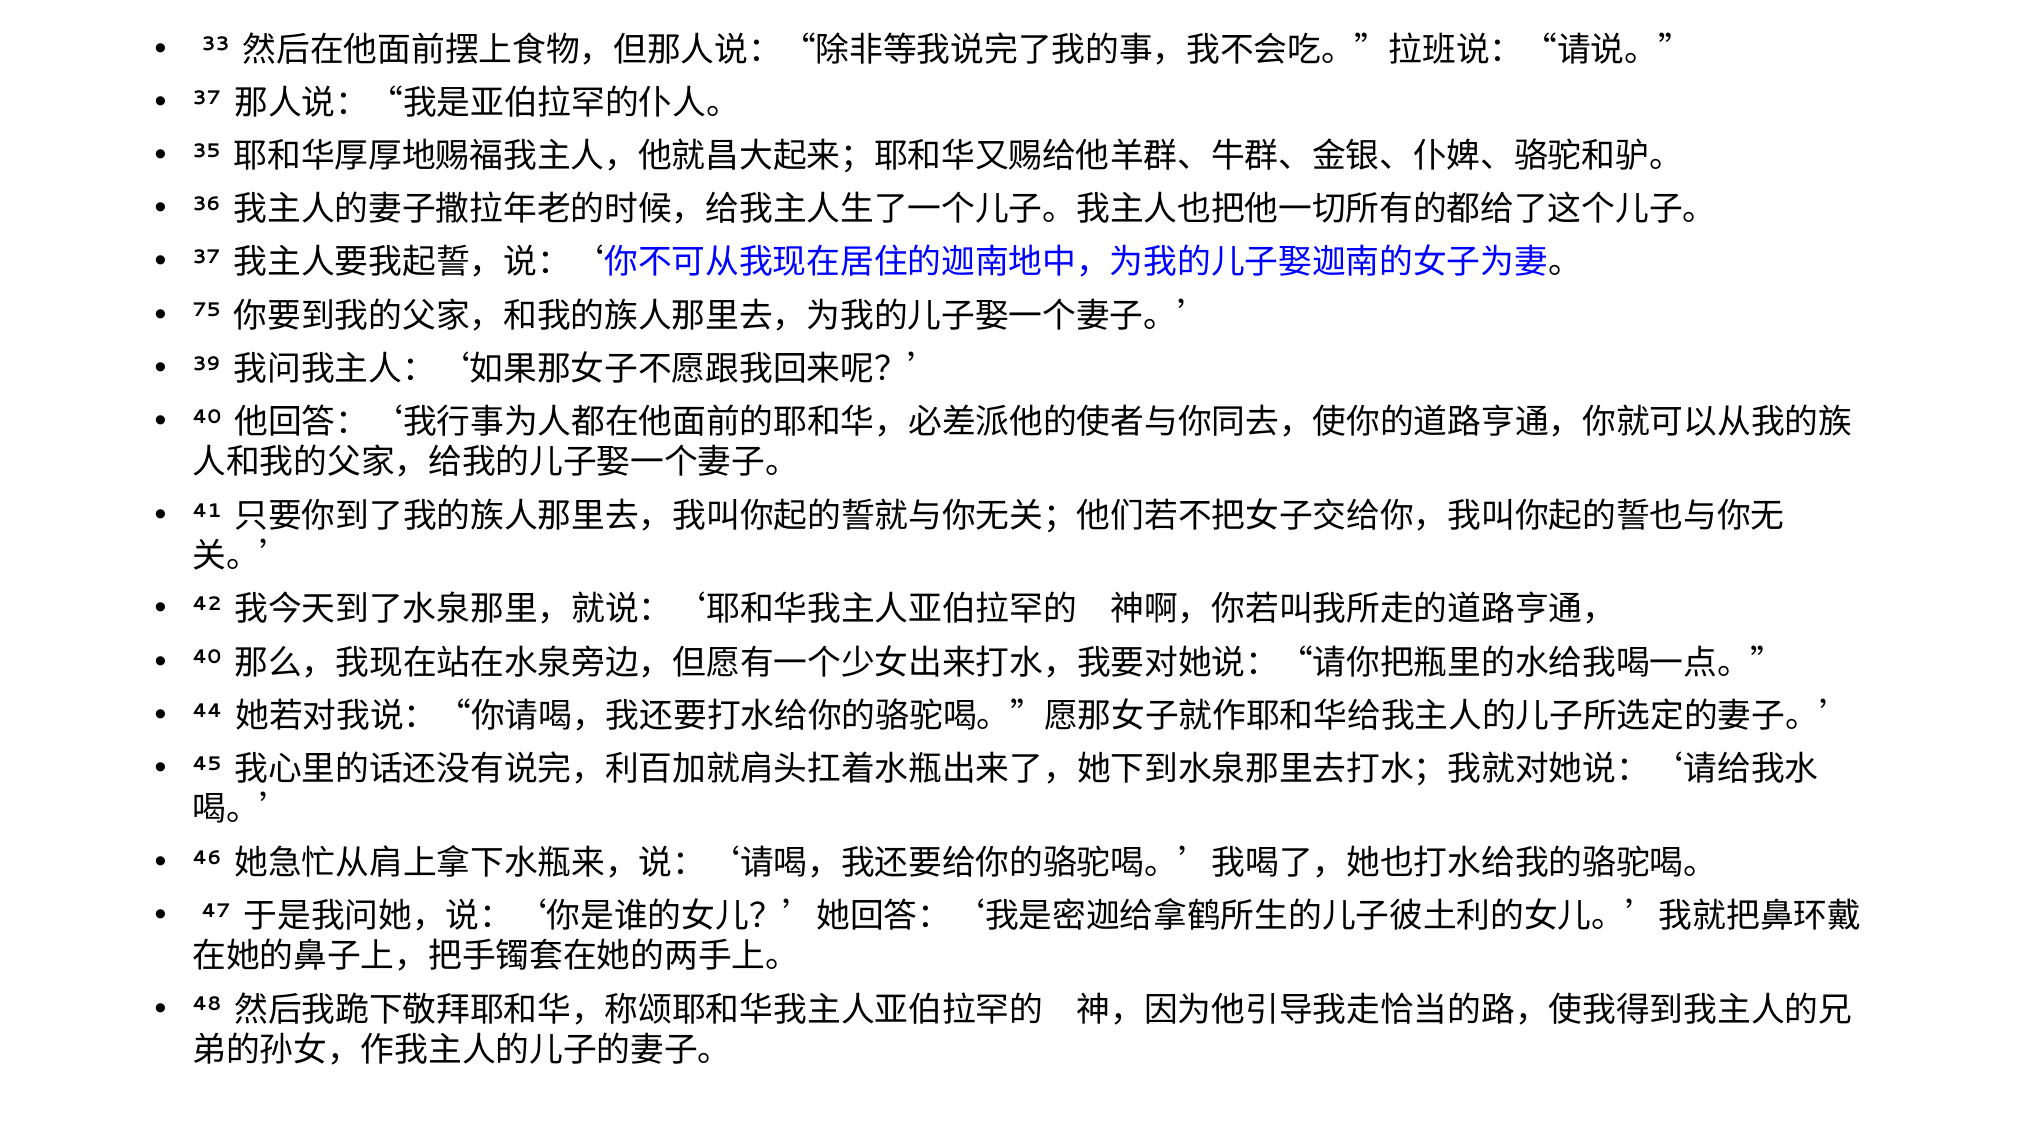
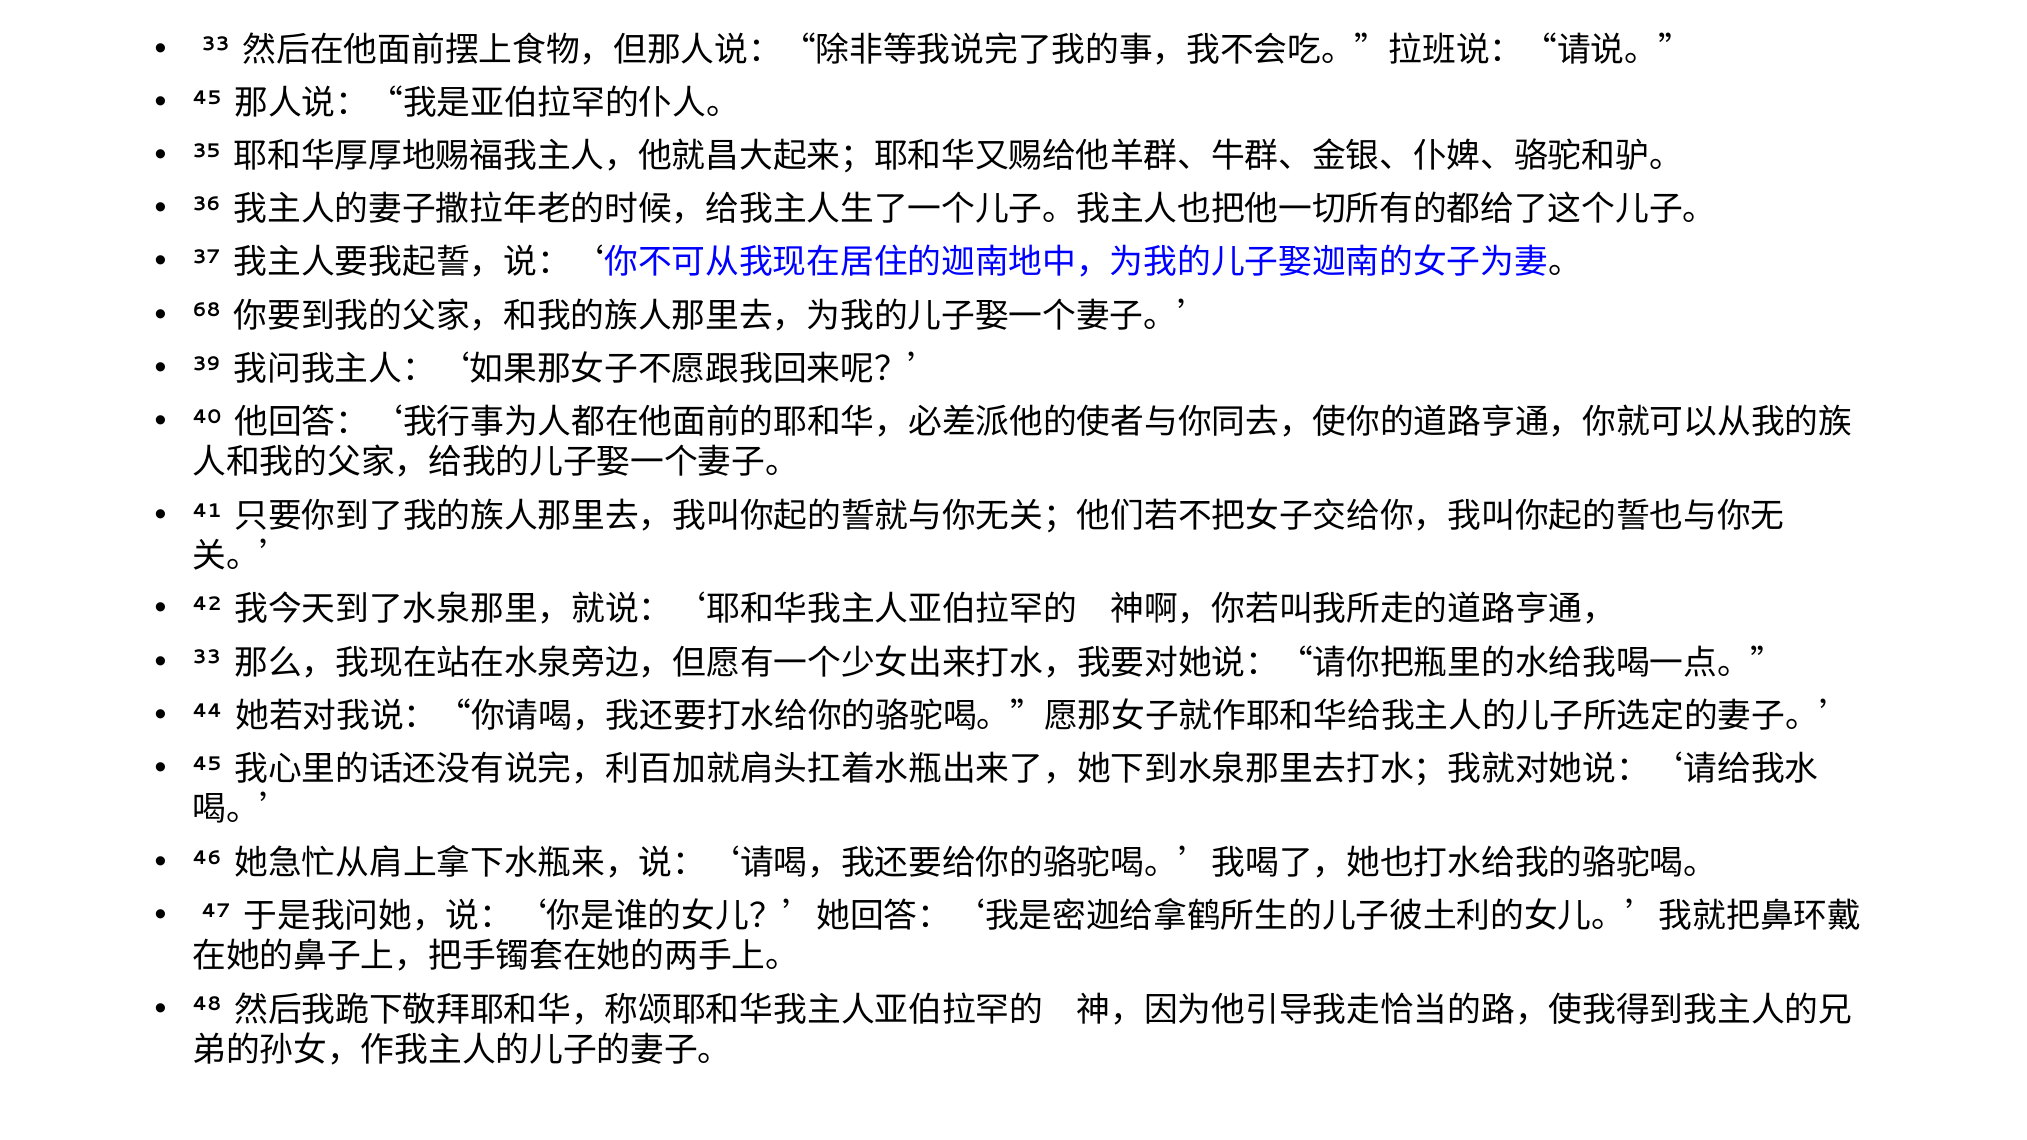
37: 37 -> 45 (207, 98)
75: 75 -> 68 (207, 310)
40: 40 -> 33 (207, 658)
